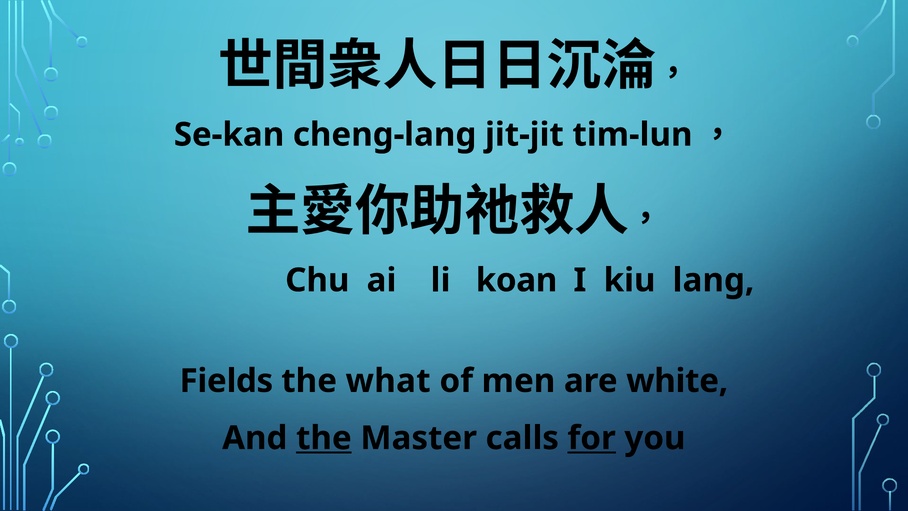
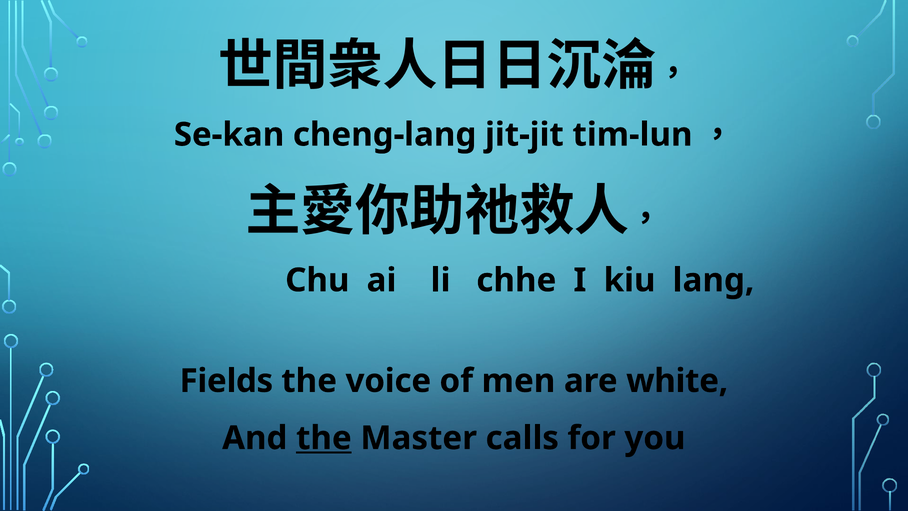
koan: koan -> chhe (516, 280)
what: what -> voice (388, 381)
for underline: present -> none (592, 438)
